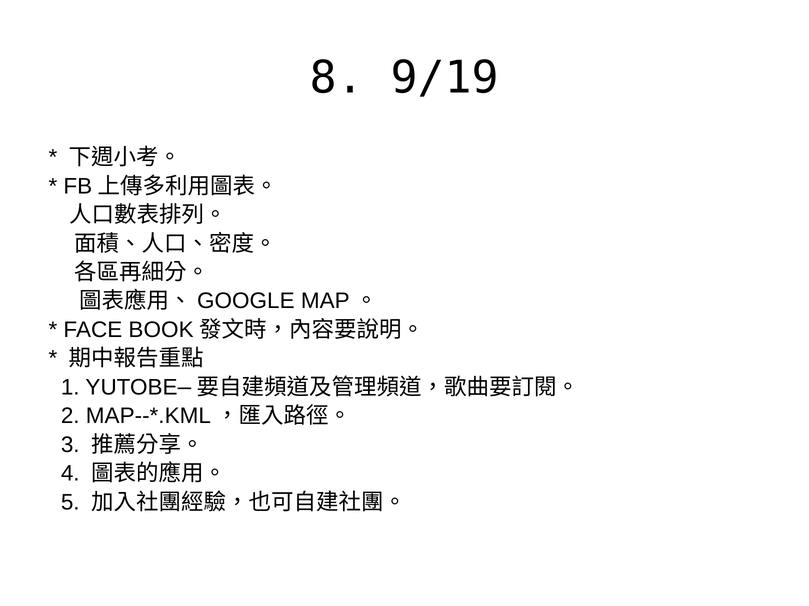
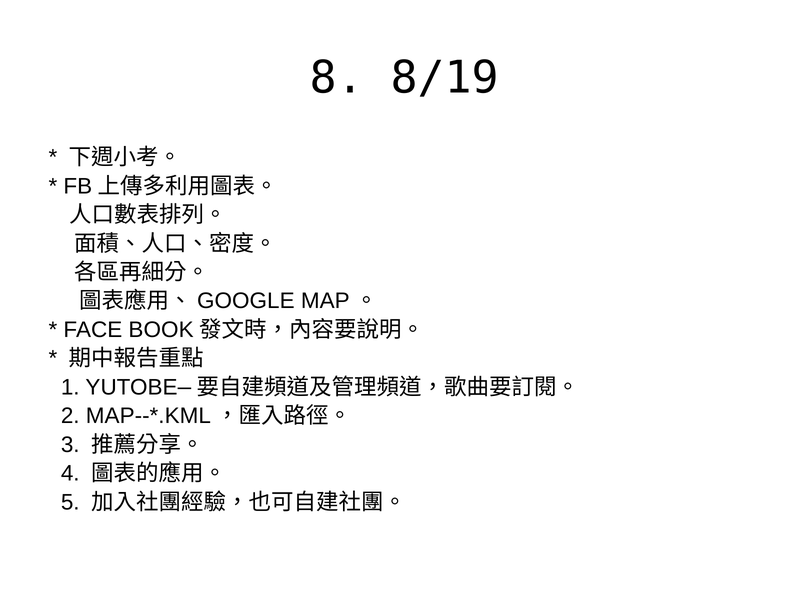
9/19: 9/19 -> 8/19 (445, 78)
